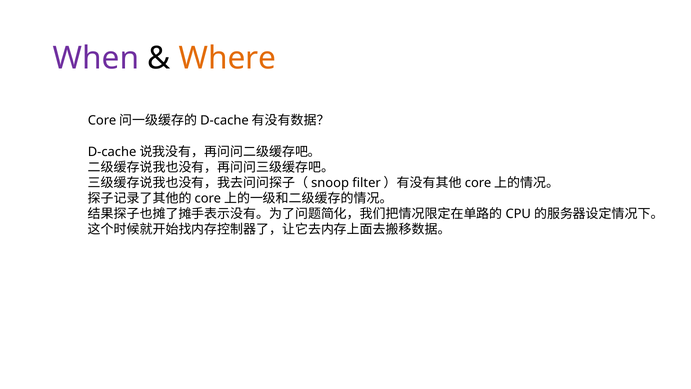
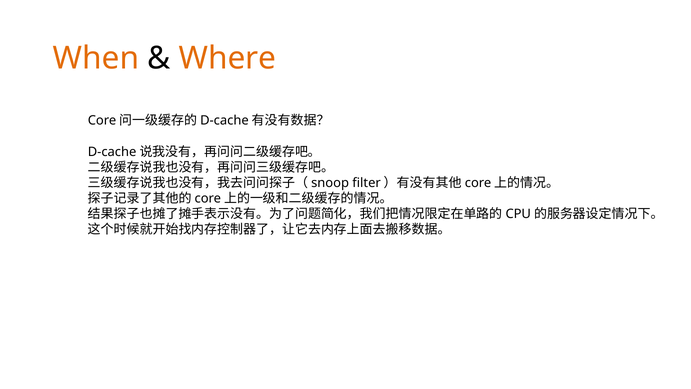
When colour: purple -> orange (96, 58)
